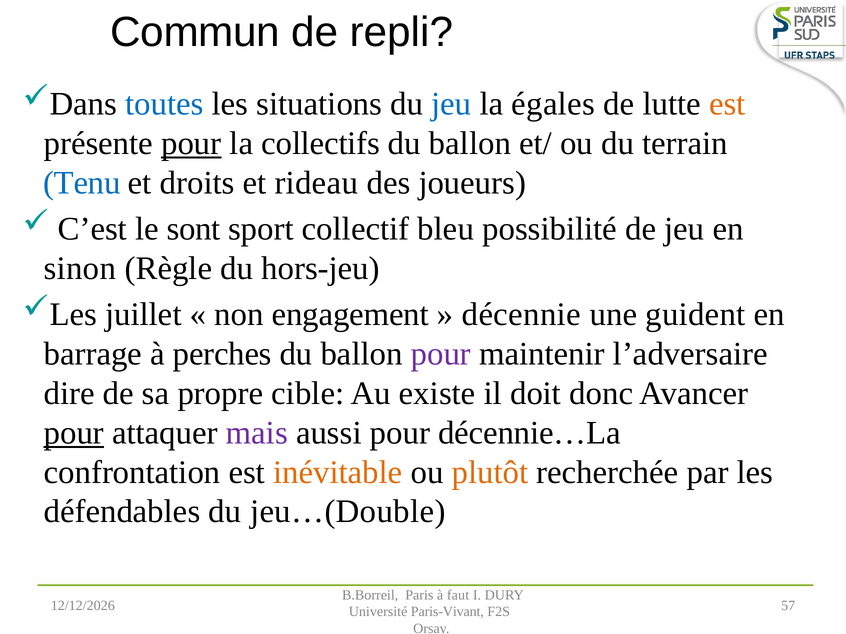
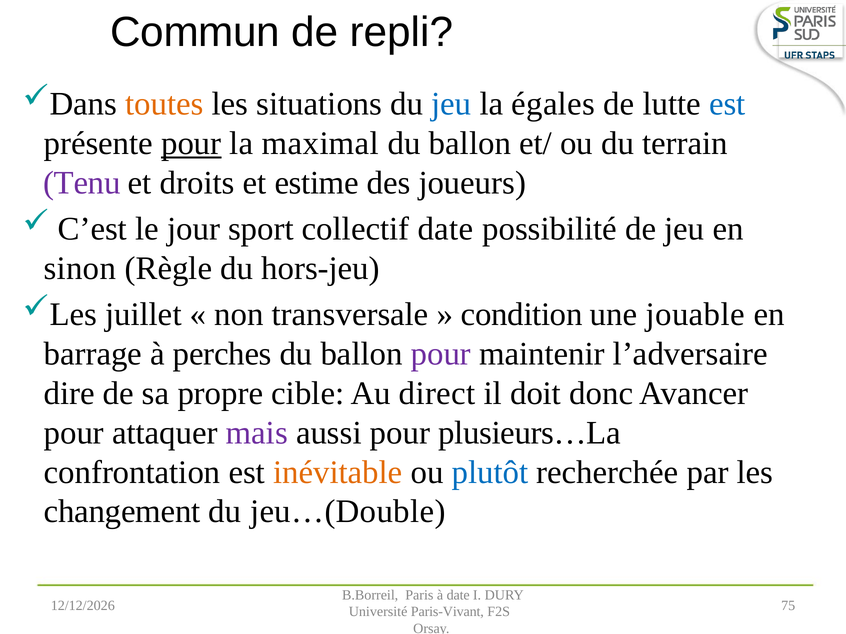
toutes colour: blue -> orange (164, 104)
est colour: orange -> blue (727, 104)
collectifs: collectifs -> maximal (320, 143)
Tenu colour: blue -> purple (82, 183)
rideau: rideau -> estime (317, 183)
sont: sont -> jour (194, 229)
collectif bleu: bleu -> date (446, 229)
engagement: engagement -> transversale (350, 315)
décennie: décennie -> condition (522, 315)
guident: guident -> jouable (695, 315)
existe: existe -> direct (437, 394)
pour underline: present -> none (74, 433)
décennie…La: décennie…La -> plusieurs…La (529, 433)
plutôt colour: orange -> blue (490, 473)
défendables: défendables -> changement (122, 512)
à faut: faut -> date (458, 595)
57: 57 -> 75 (788, 606)
